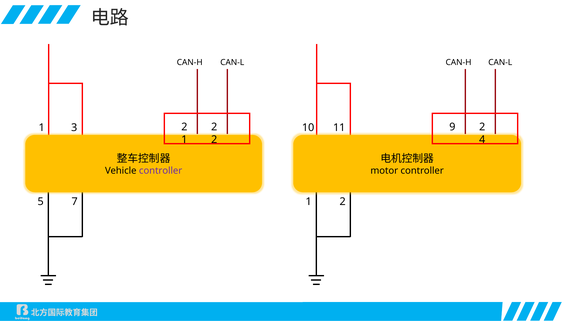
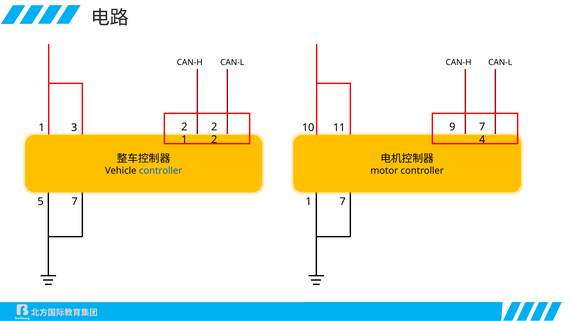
9 2: 2 -> 7 (482, 127)
controller colour: purple -> blue (161, 171)
2: 2 -> 7 (343, 202)
